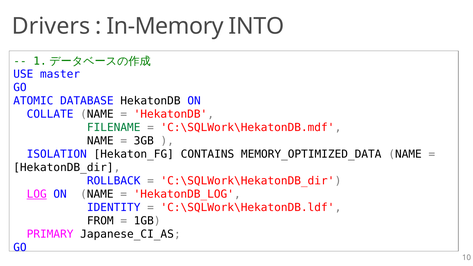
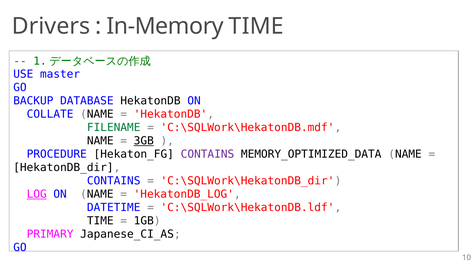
In-Memory INTO: INTO -> TIME (256, 26)
ATOMIC: ATOMIC -> BACKUP (33, 101)
3GB underline: none -> present (144, 141)
ISOLATION: ISOLATION -> PROCEDURE (57, 154)
CONTAINS colour: black -> purple (207, 154)
ROLLBACK: ROLLBACK -> CONTAINS (114, 181)
IDENTITY: IDENTITY -> DATETIME (114, 208)
FROM: FROM -> TIME (100, 221)
